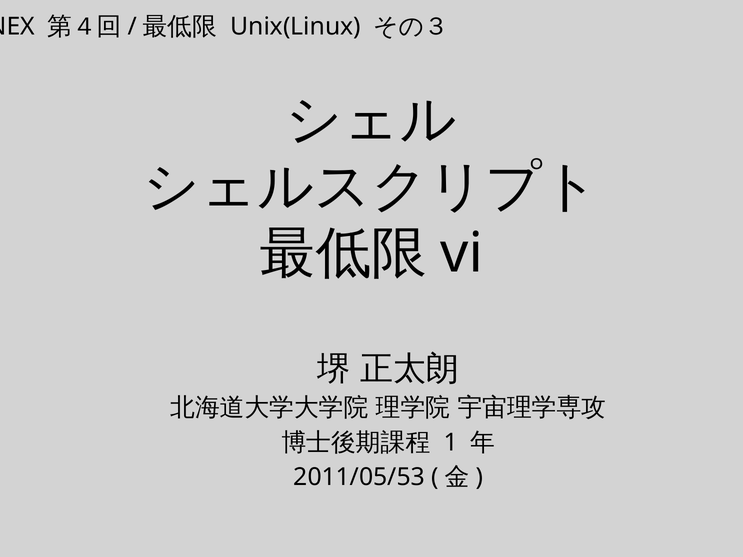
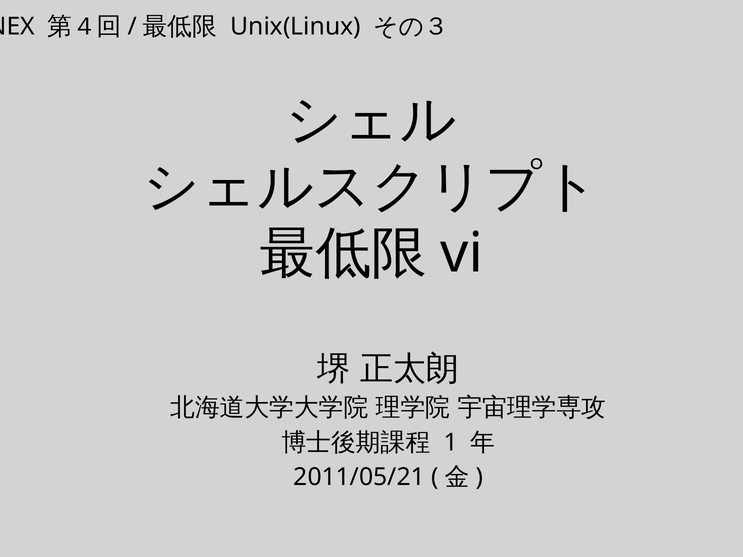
2011/05/53: 2011/05/53 -> 2011/05/21 (359, 477)
